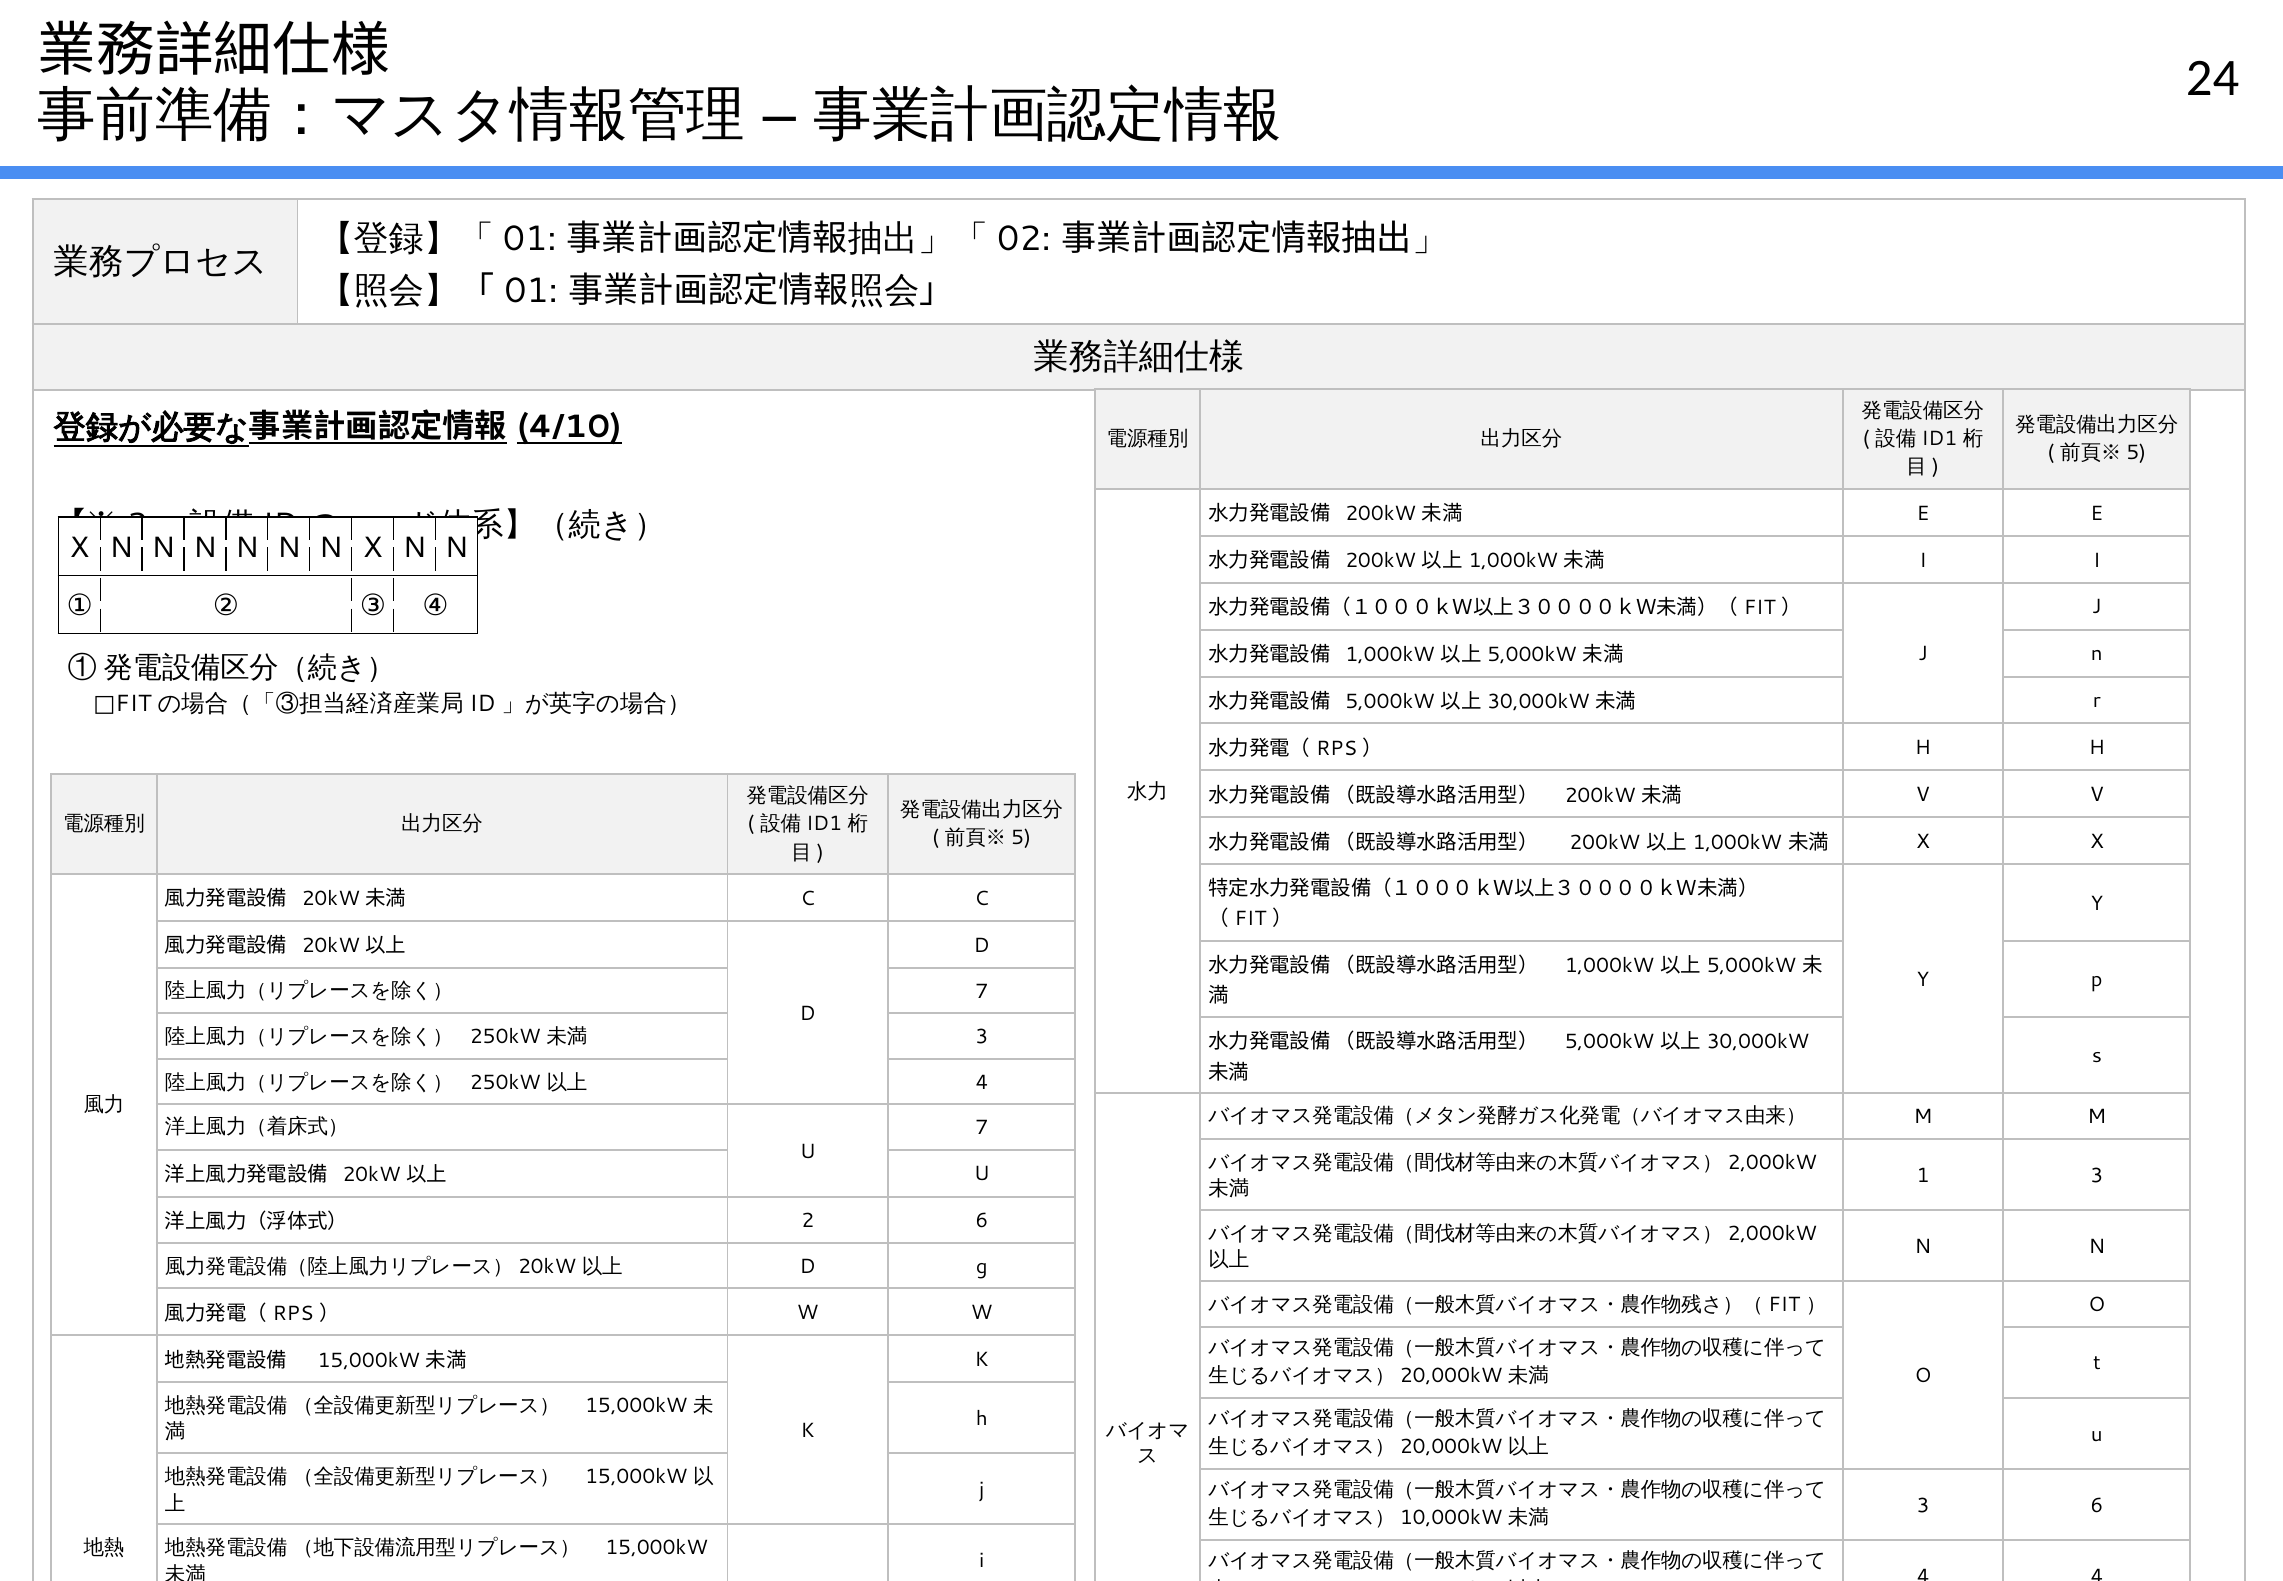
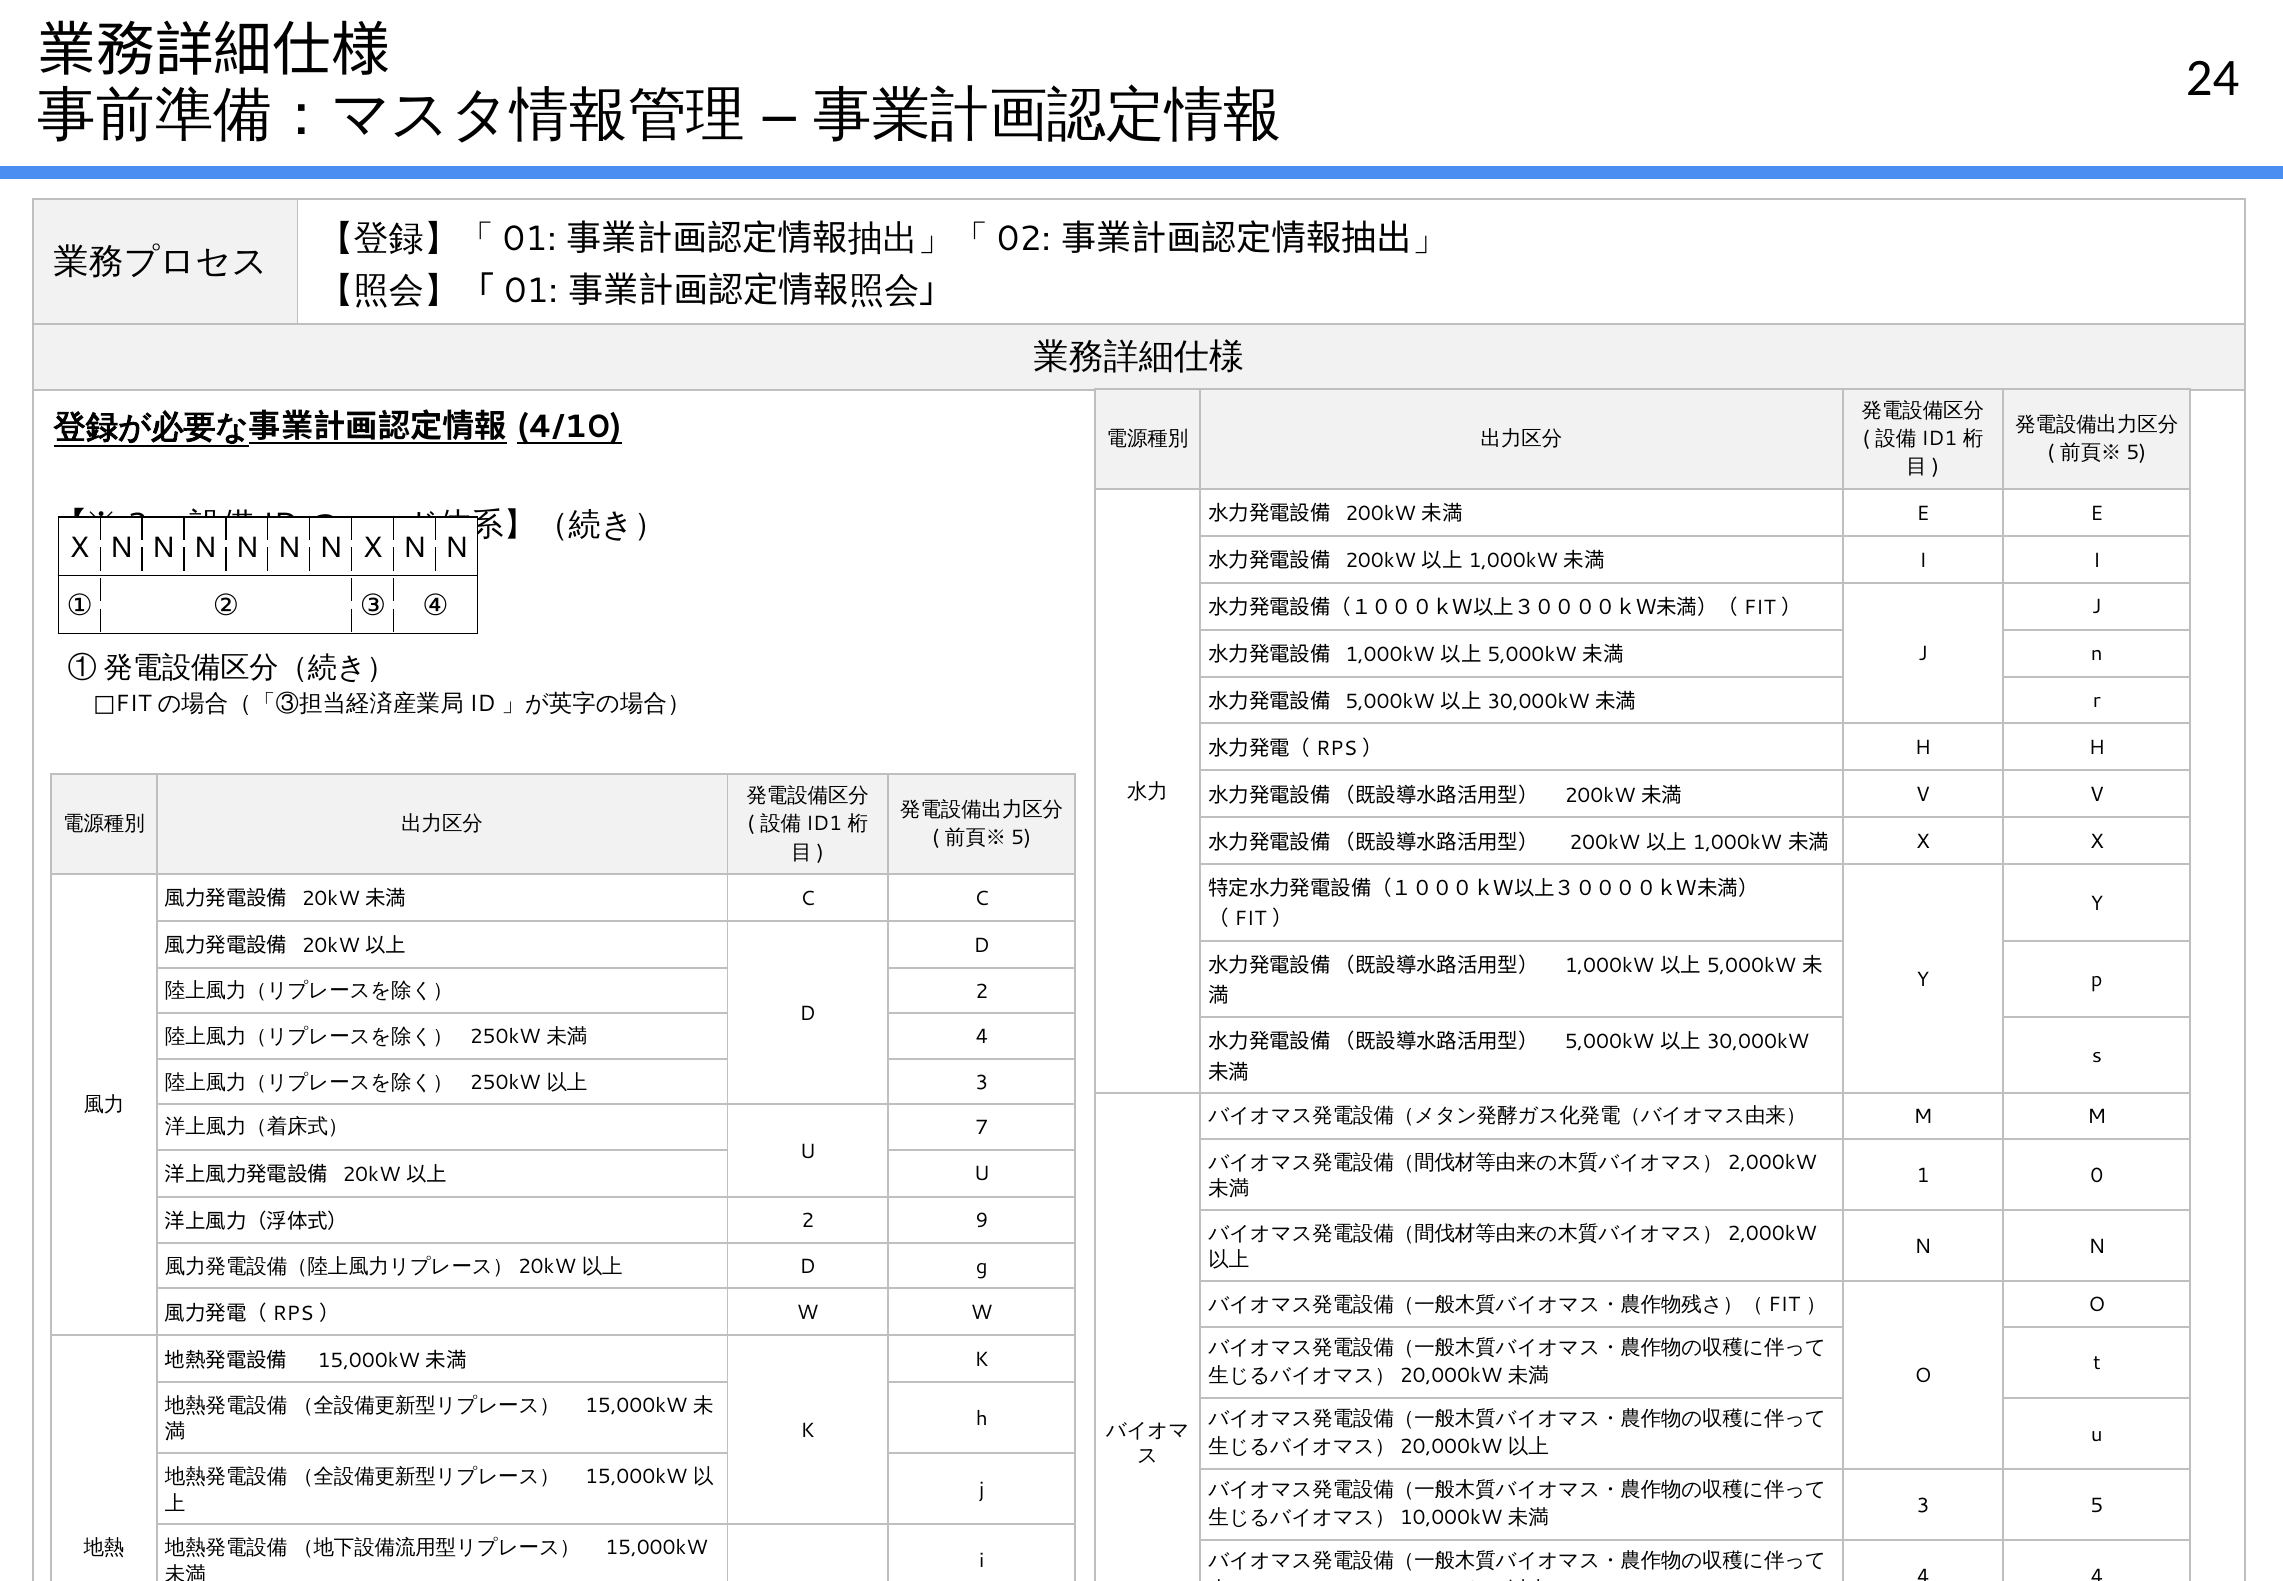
7: 7 -> 2 (982, 991)
3: 3 -> 4 (982, 1037)
4: 4 -> 3 (982, 1082)
1 3: 3 -> 0 (2097, 1175)
2 6: 6 -> 9 (982, 1220)
3 6: 6 -> 5 (2097, 1505)
